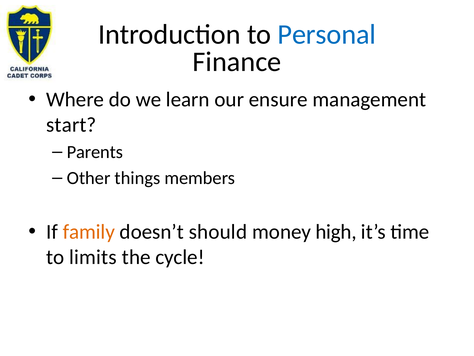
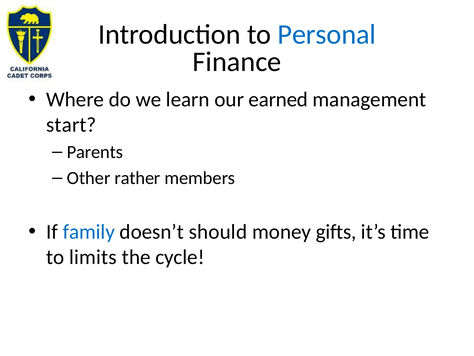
ensure: ensure -> earned (278, 99)
things: things -> rather (138, 178)
family colour: orange -> blue (89, 232)
high: high -> gifts (336, 232)
